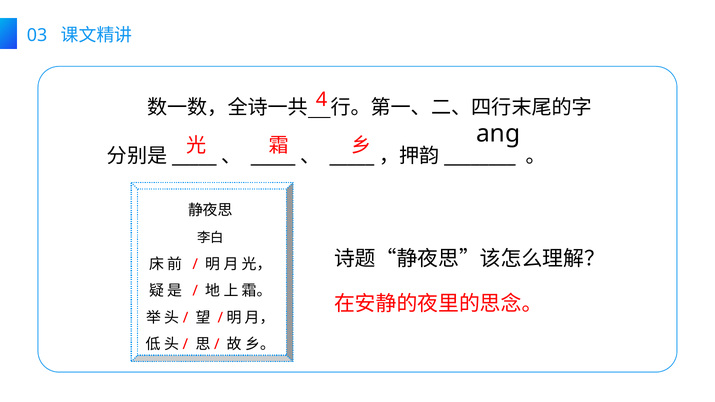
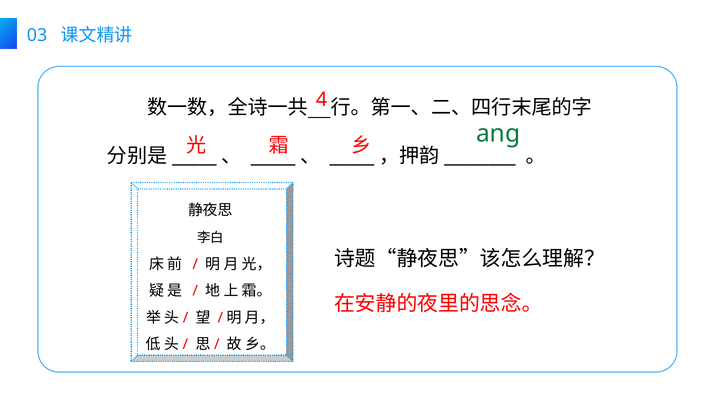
ang colour: black -> green (498, 134)
